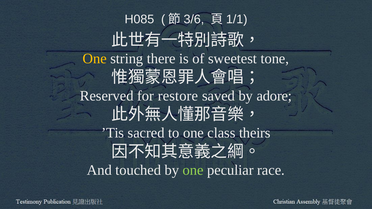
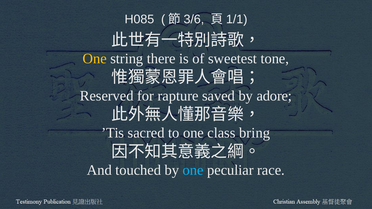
restore: restore -> rapture (178, 96)
theirs: theirs -> bring (255, 133)
one colour: light green -> light blue (193, 170)
